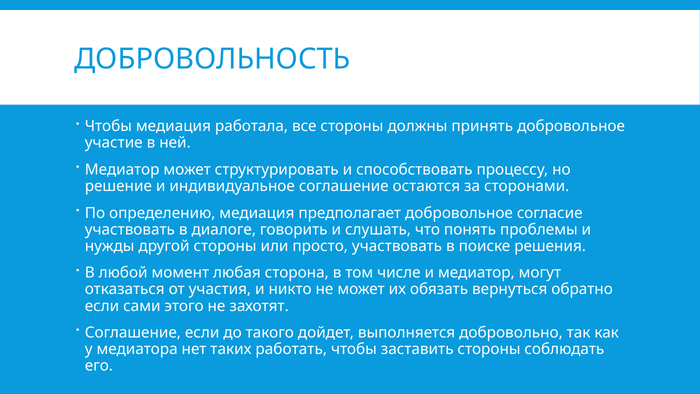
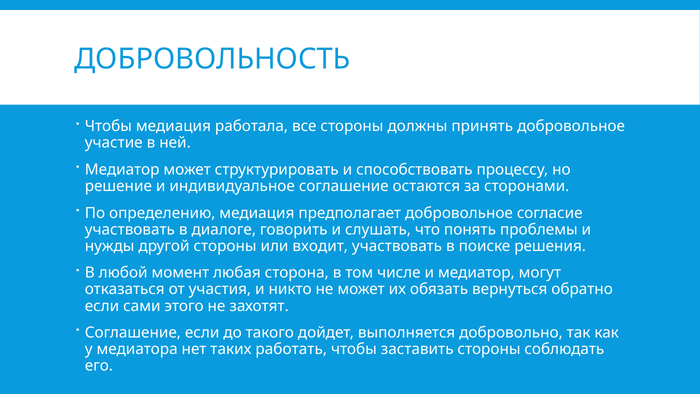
просто: просто -> входит (320, 246)
